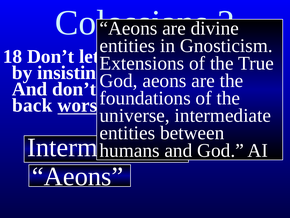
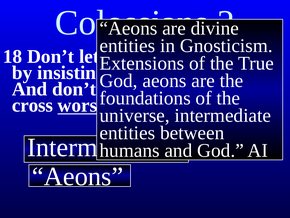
back: back -> cross (32, 105)
